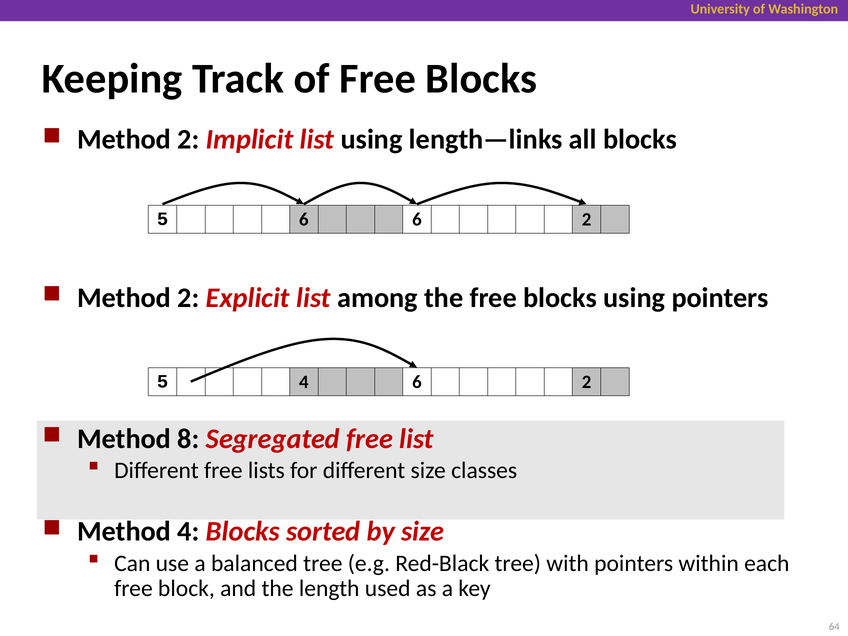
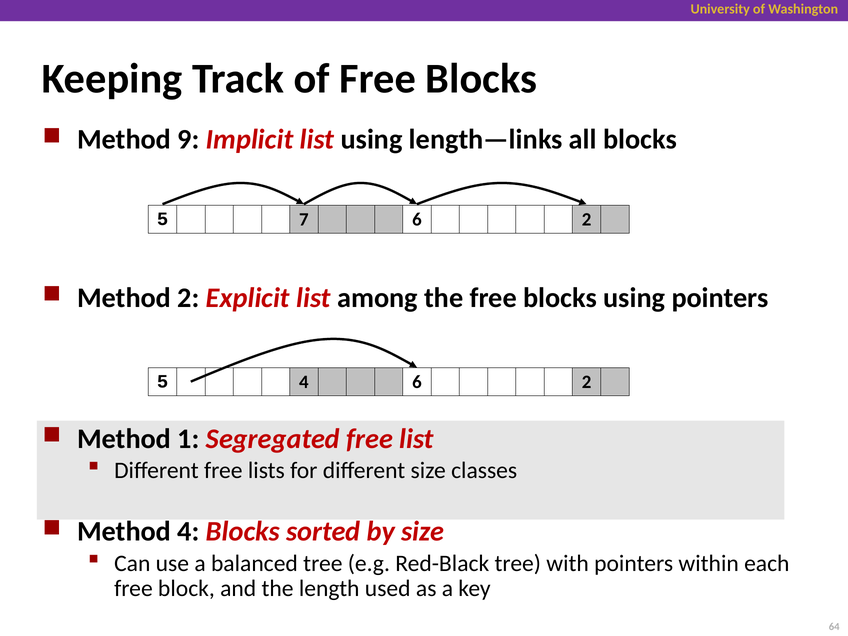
2: 2 -> 9 (189, 140)
5 6: 6 -> 7 (304, 220)
8: 8 -> 1 (189, 439)
